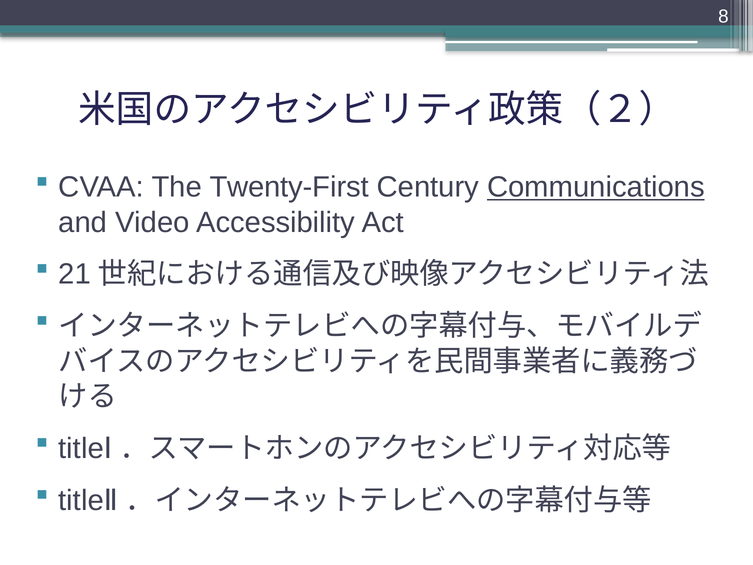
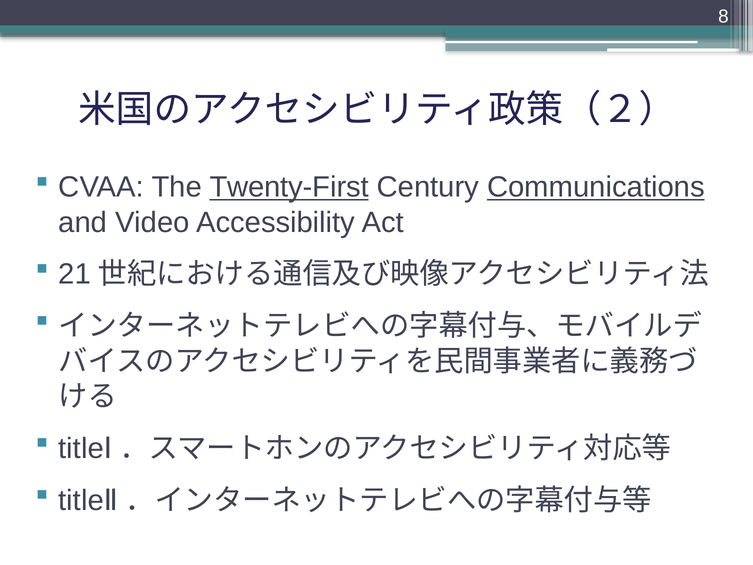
Twenty-First underline: none -> present (289, 187)
